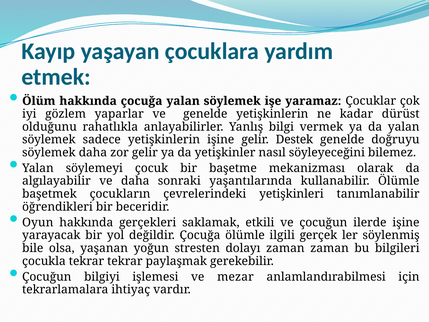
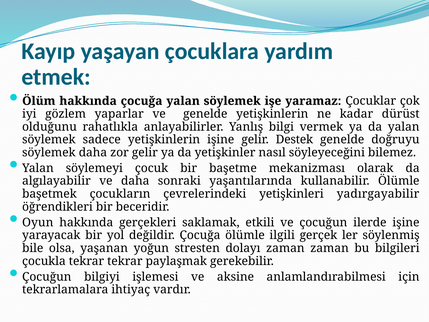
tanımlanabilir: tanımlanabilir -> yadırgayabilir (378, 194)
mezar: mezar -> aksine (235, 277)
